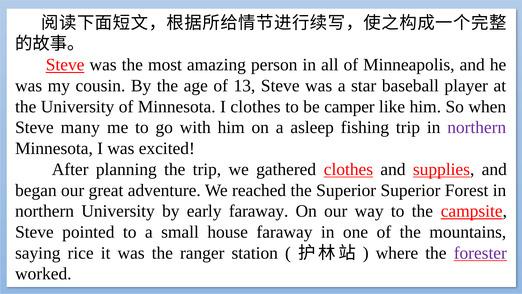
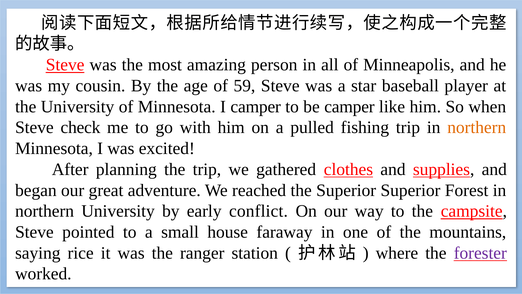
13: 13 -> 59 (244, 86)
I clothes: clothes -> camper (256, 106)
many: many -> check (80, 127)
asleep: asleep -> pulled (312, 127)
northern colour: purple -> orange (477, 127)
early faraway: faraway -> conflict (258, 211)
